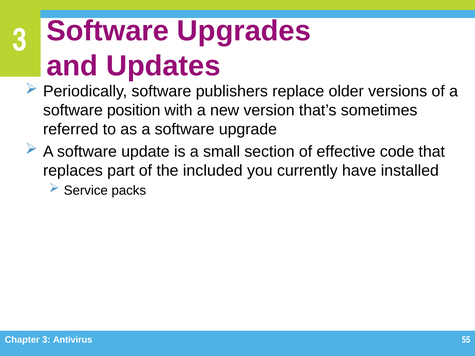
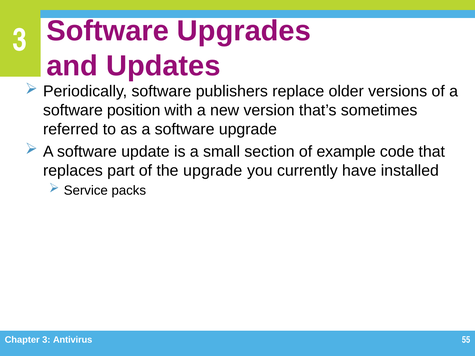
effective: effective -> example (346, 152)
the included: included -> upgrade (213, 171)
